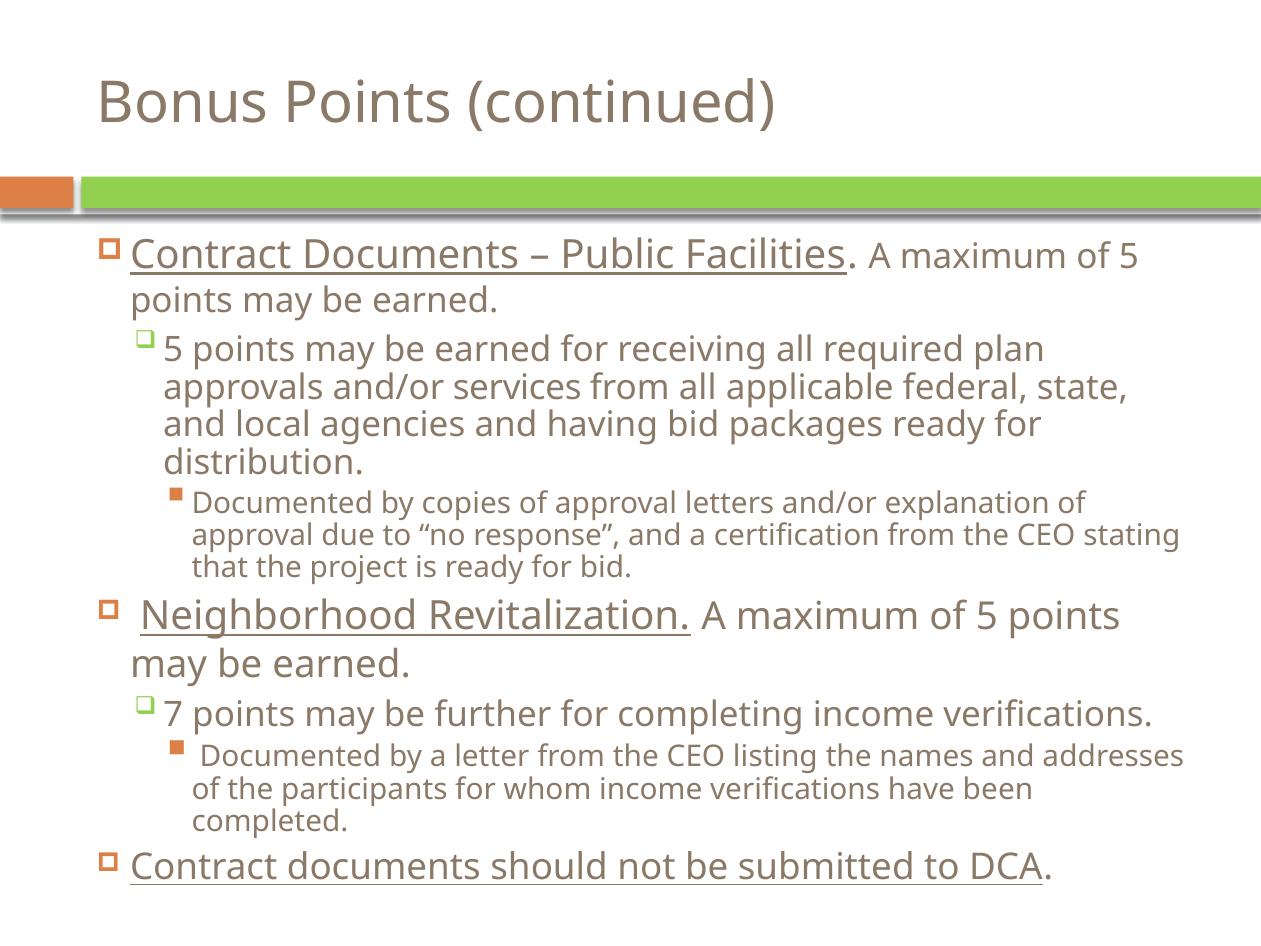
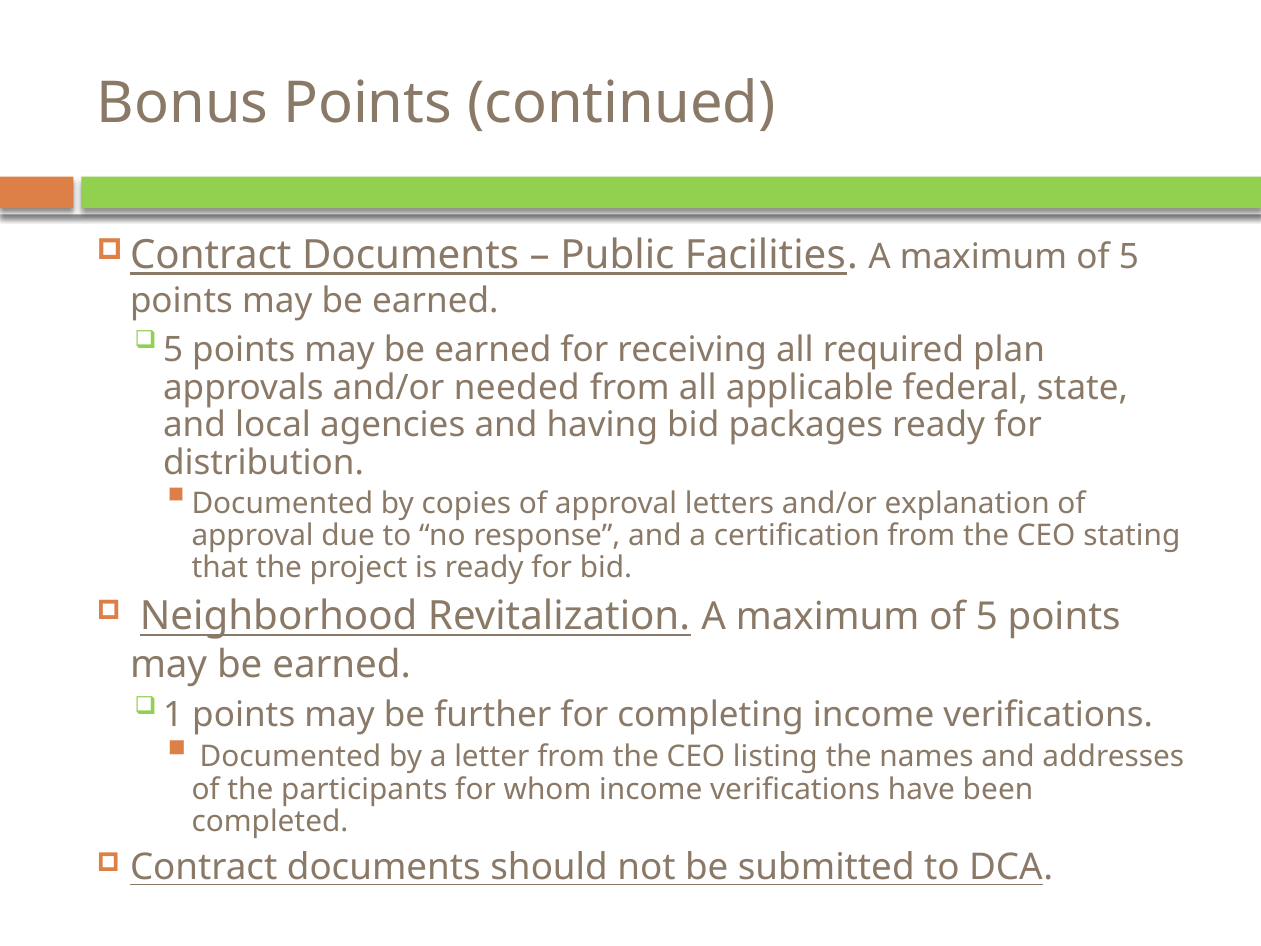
services: services -> needed (517, 387)
7: 7 -> 1 (173, 715)
